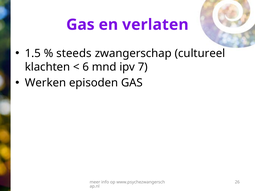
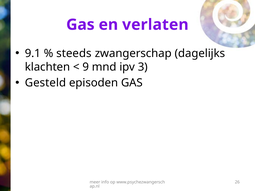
1.5: 1.5 -> 9.1 (33, 53)
cultureel: cultureel -> dagelijks (200, 53)
6: 6 -> 9 (86, 67)
7: 7 -> 3 (143, 67)
Werken: Werken -> Gesteld (45, 83)
